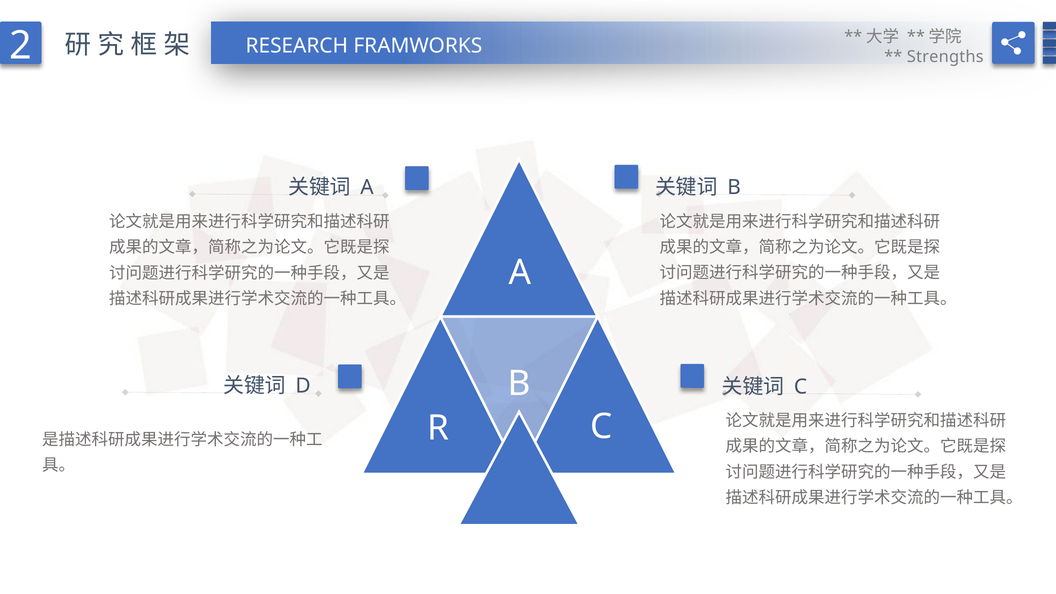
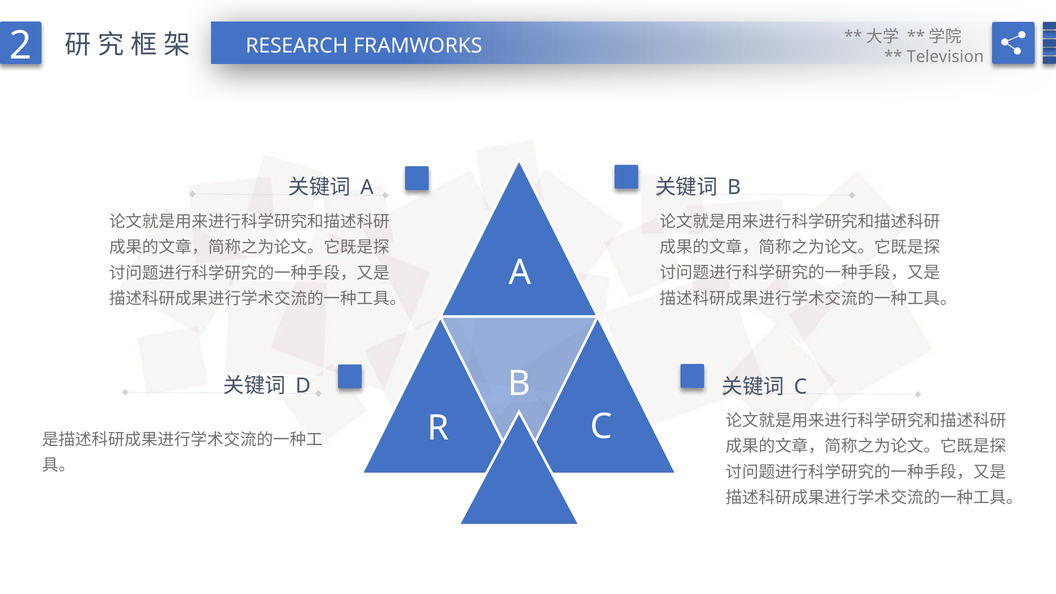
Strengths: Strengths -> Television (945, 57)
